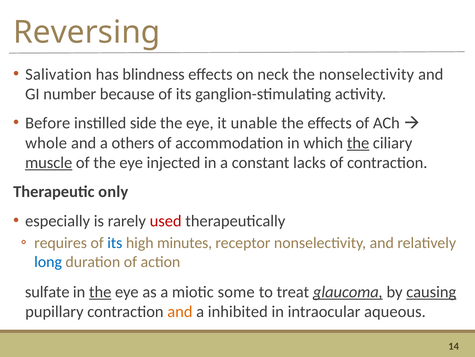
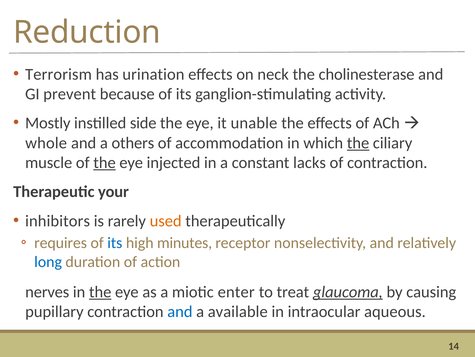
Reversing: Reversing -> Reduction (87, 32)
Salivation: Salivation -> Terrorism (58, 74)
blindness: blindness -> urination (153, 74)
the nonselectivity: nonselectivity -> cholinesterase (367, 74)
number: number -> prevent (70, 94)
Before: Before -> Mostly (48, 123)
muscle underline: present -> none (49, 162)
the underline: none -> present (105, 162)
only: only -> your (113, 191)
especially: especially -> inhibitors (58, 220)
used colour: red -> orange (166, 220)
sulfate: sulfate -> nerves (47, 291)
some: some -> enter (236, 291)
causing underline: present -> none (431, 291)
and colour: orange -> blue (180, 311)
inhibited: inhibited -> available (238, 311)
